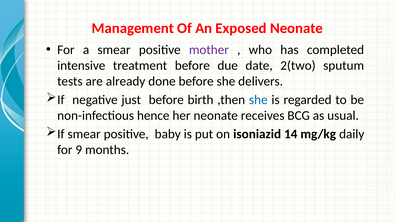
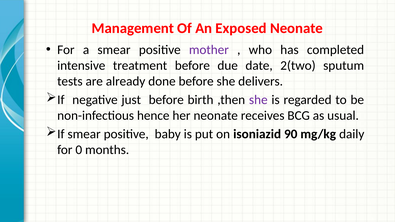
she colour: blue -> purple (258, 100)
14: 14 -> 90 (291, 134)
9: 9 -> 0 (79, 150)
